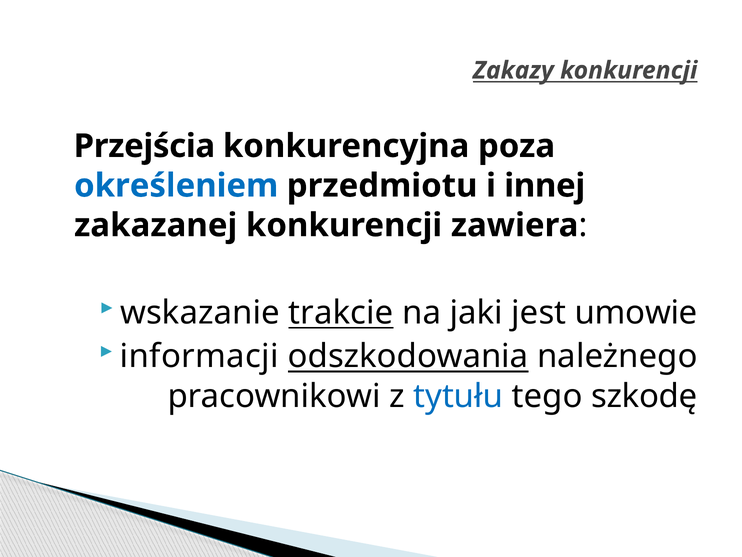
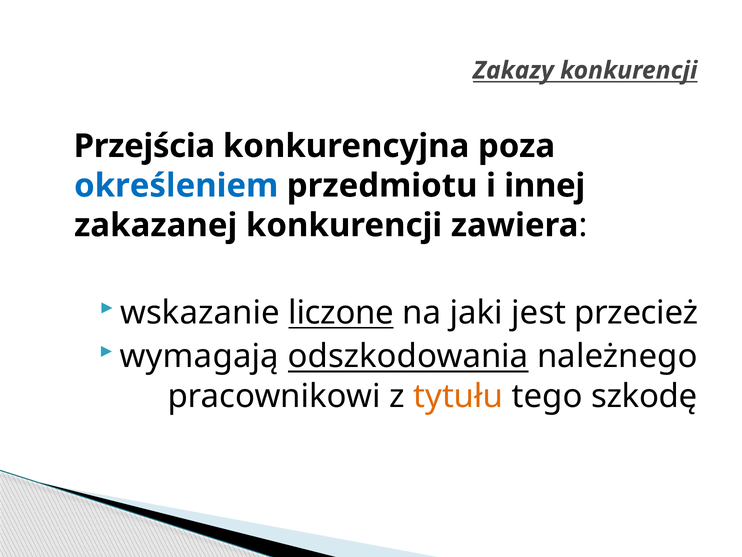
trakcie: trakcie -> liczone (341, 313)
umowie: umowie -> przecież (636, 313)
informacji: informacji -> wymagają (199, 356)
tytułu colour: blue -> orange (458, 396)
